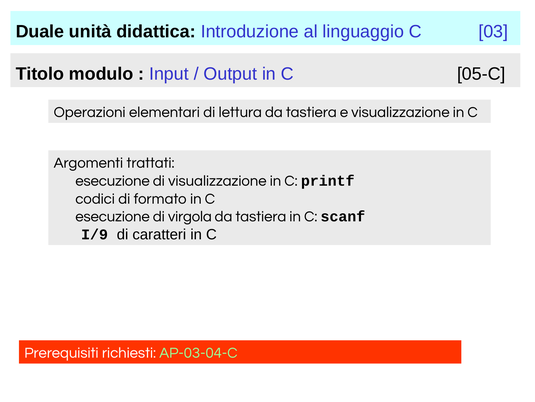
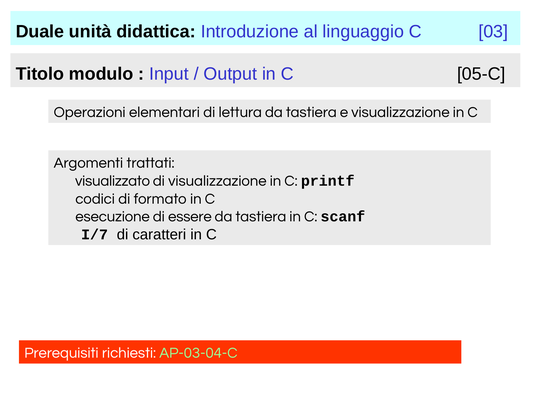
esecuzione: esecuzione -> visualizzato (113, 181)
virgola: virgola -> essere (190, 216)
I/9: I/9 -> I/7 (95, 234)
